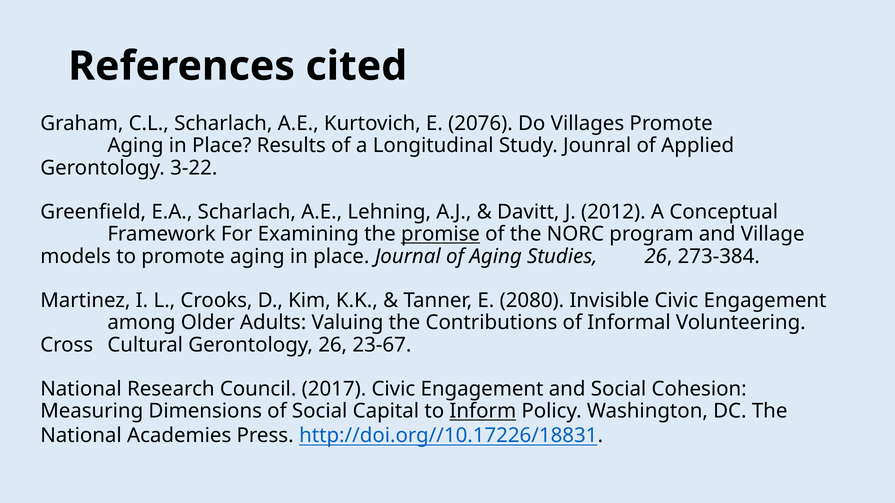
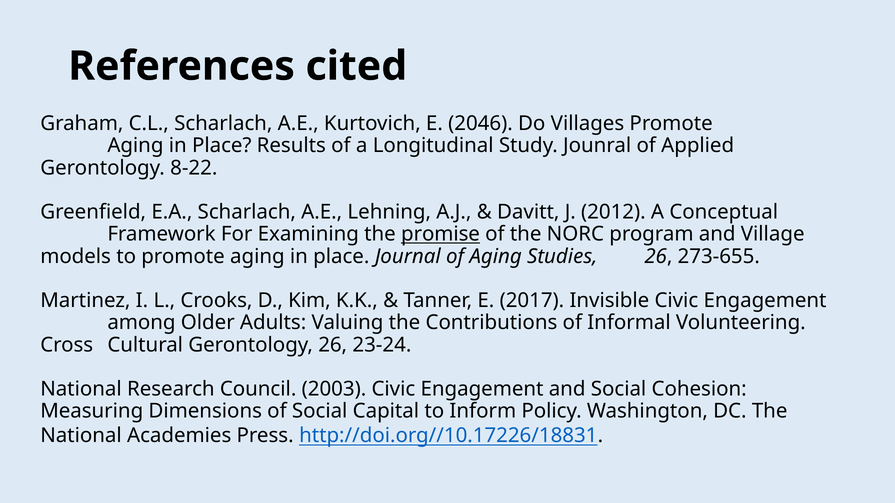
2076: 2076 -> 2046 (480, 124)
3-22: 3-22 -> 8-22 (194, 168)
273-384: 273-384 -> 273-655 (719, 257)
2080: 2080 -> 2017 (532, 301)
23-67: 23-67 -> 23-24 (382, 345)
2017: 2017 -> 2003 (334, 389)
Inform underline: present -> none (483, 412)
